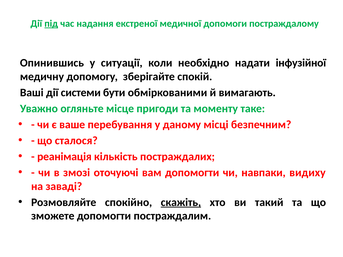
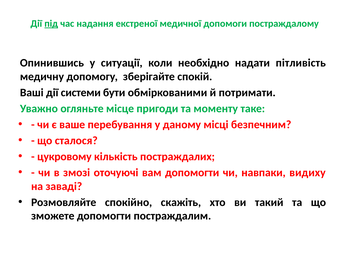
інфузійної: інфузійної -> пітливість (301, 63)
вимагають: вимагають -> потримати (247, 93)
реанімація: реанімація -> цукровому (64, 157)
скажіть underline: present -> none (181, 202)
